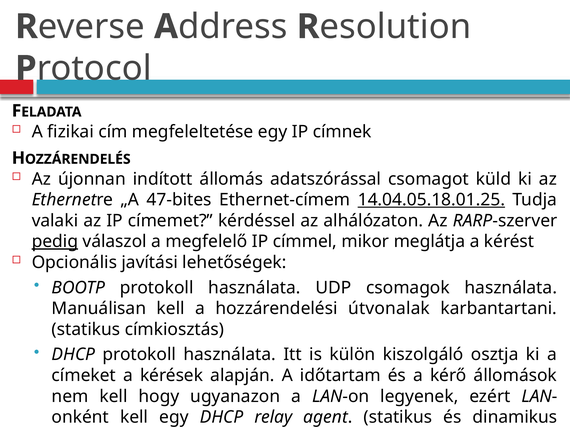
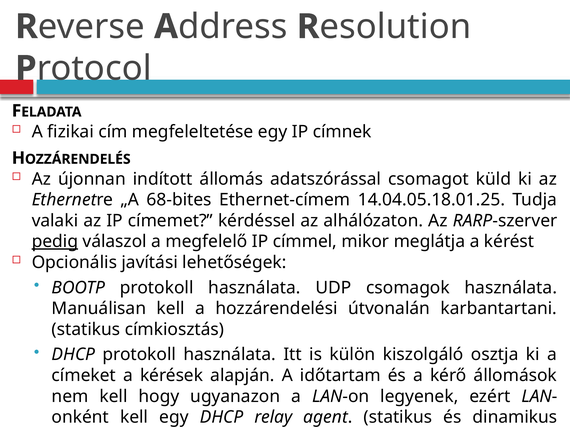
47-bites: 47-bites -> 68-bites (179, 200)
14.04.05.18.01.25 underline: present -> none (431, 200)
útvonalak: útvonalak -> útvonalán (389, 309)
